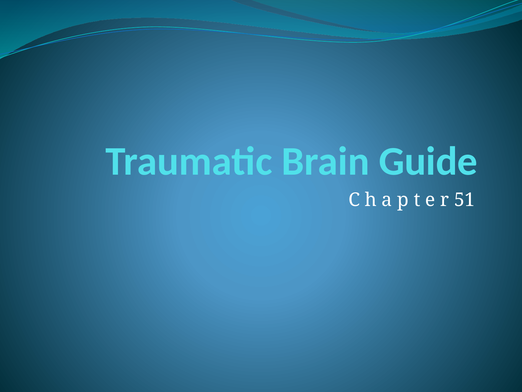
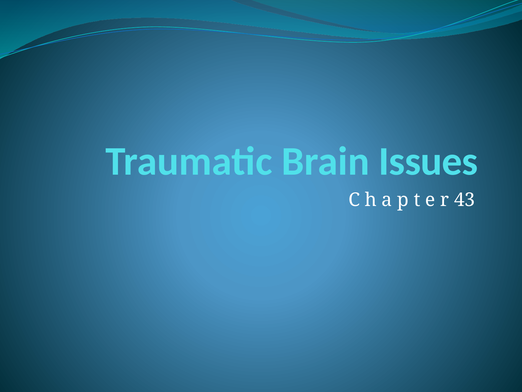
Guide: Guide -> Issues (428, 161)
51: 51 -> 43 (465, 200)
